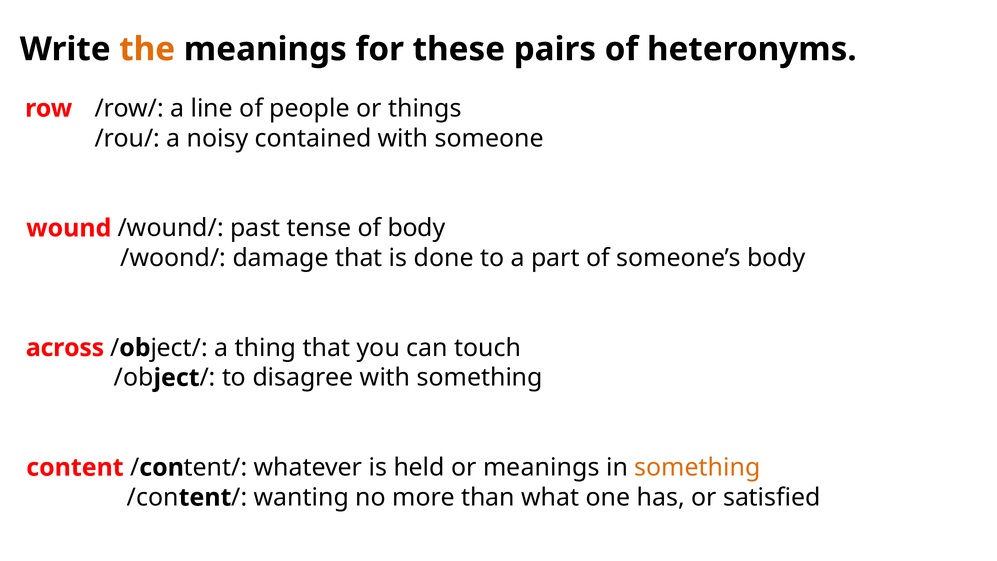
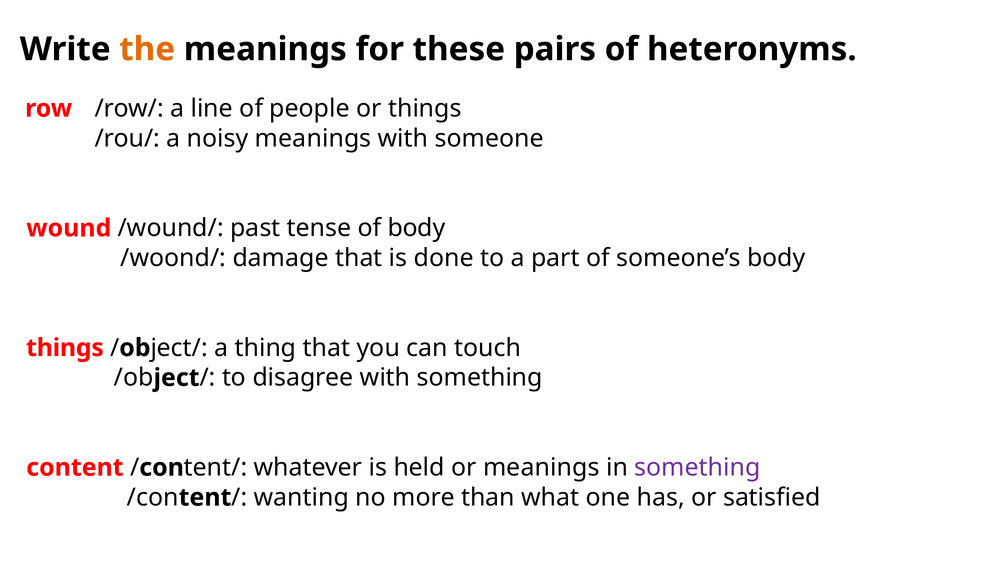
noisy contained: contained -> meanings (313, 138)
across: across -> things (65, 348)
something colour: orange -> purple (697, 467)
